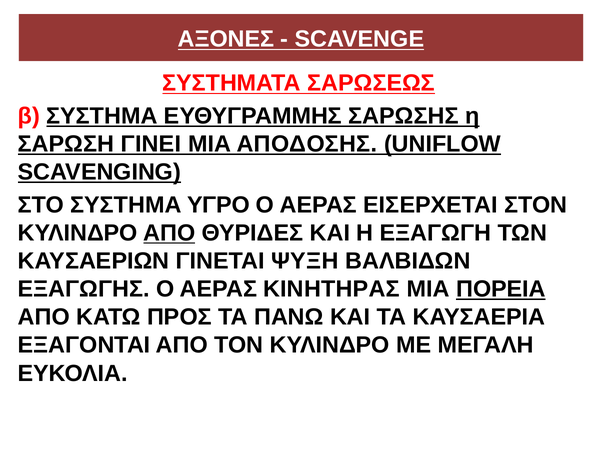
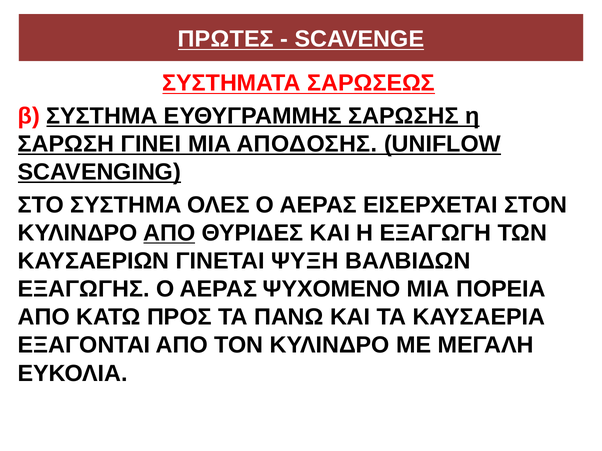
ΑΞΟΝΕΣ: ΑΞΟΝΕΣ -> ΠΡΩΤΕΣ (226, 39)
ΥΓΡΟ: ΥΓΡΟ -> ΟΛΕΣ (218, 205)
ΚΙΝΗΤΗΡΑΣ: ΚΙΝΗΤΗΡΑΣ -> ΨΥΧΟΜΕΝΟ (332, 289)
ΠΟΡΕΙΑ underline: present -> none (501, 289)
